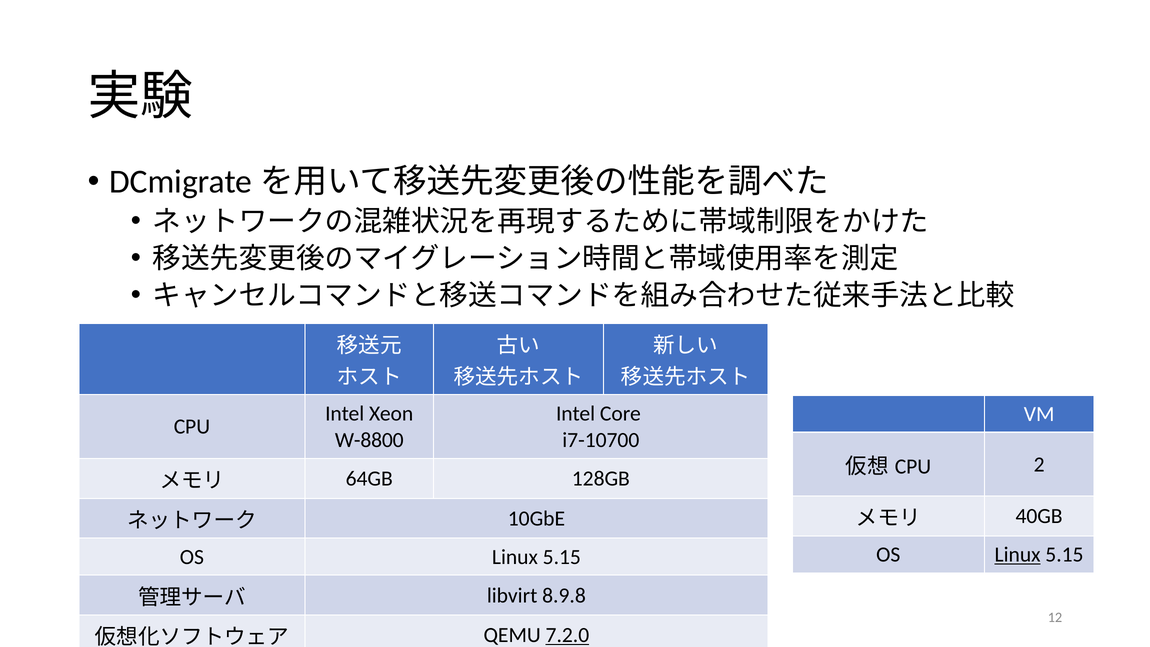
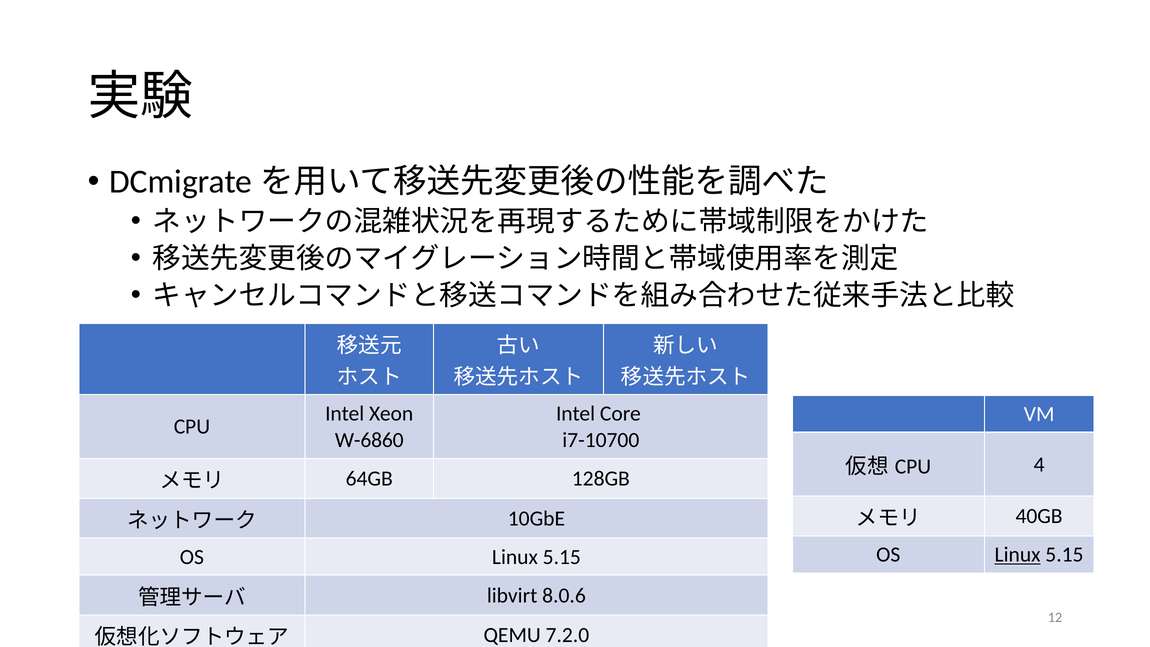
W-8800: W-8800 -> W-6860 (369, 440)
2: 2 -> 4 (1039, 464)
8.9.8: 8.9.8 -> 8.0.6 (564, 595)
7.2.0 underline: present -> none (567, 635)
